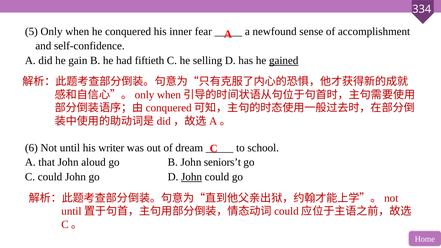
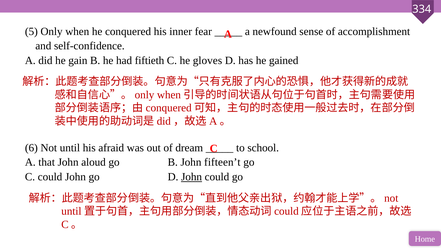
selling: selling -> gloves (208, 61)
gained underline: present -> none (284, 61)
writer: writer -> afraid (111, 148)
seniors’t: seniors’t -> fifteen’t (222, 162)
